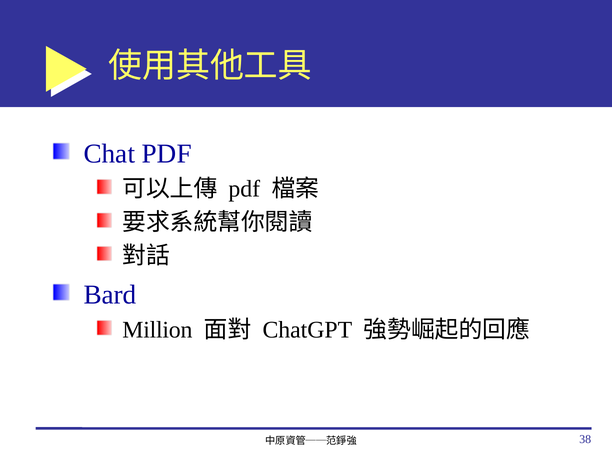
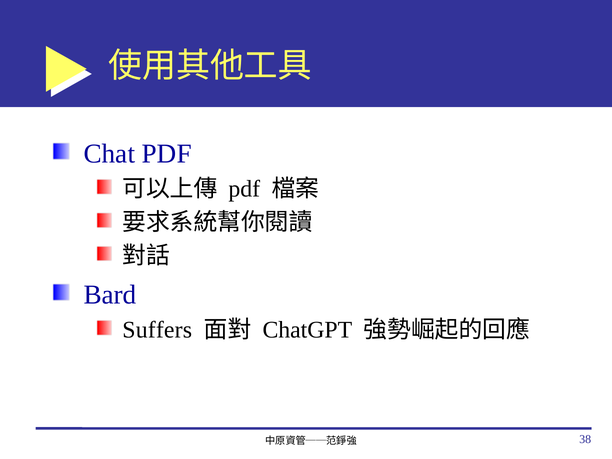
Million: Million -> Suffers (157, 330)
